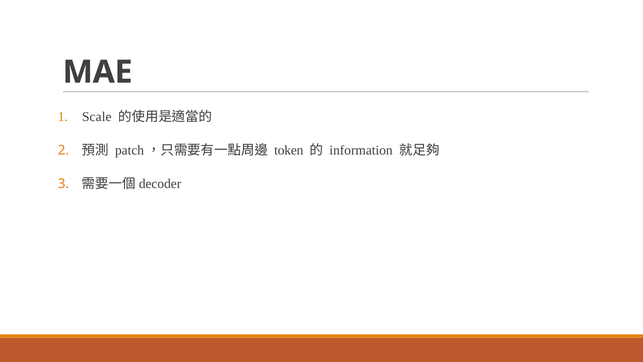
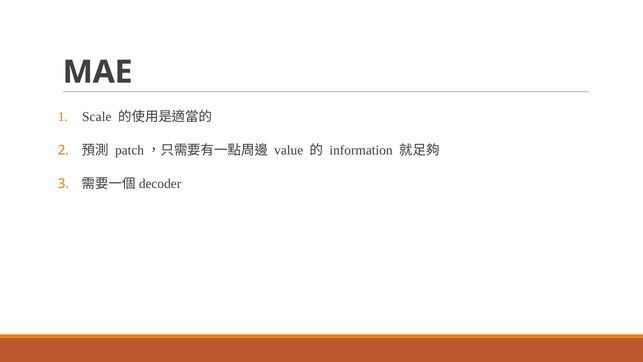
token: token -> value (289, 150)
